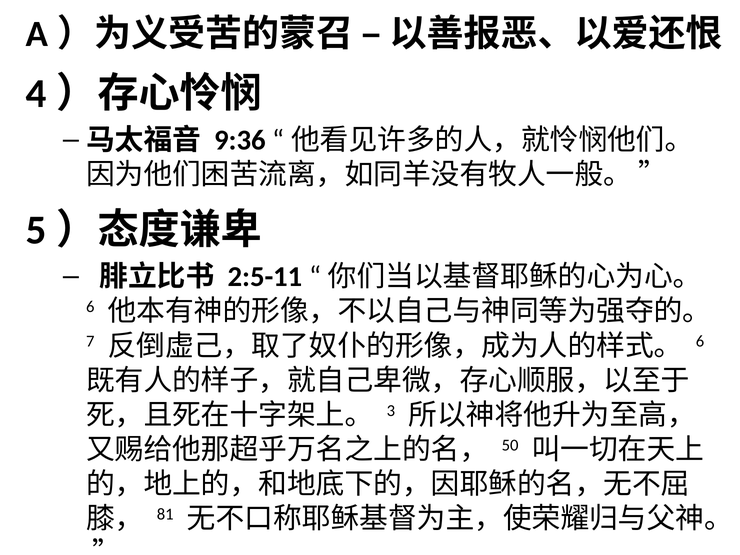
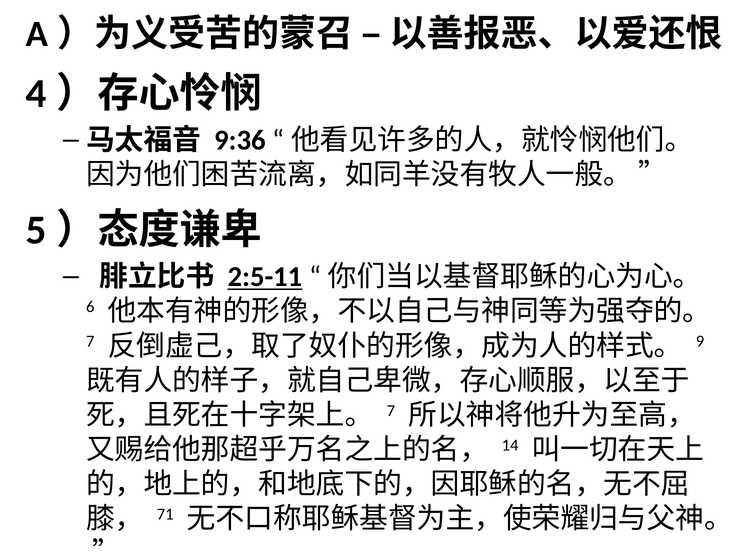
2:5-11 underline: none -> present (265, 277)
6: 6 -> 9 (700, 341)
3: 3 -> 7 (391, 411)
50: 50 -> 14 (510, 445)
81: 81 -> 71 (165, 514)
